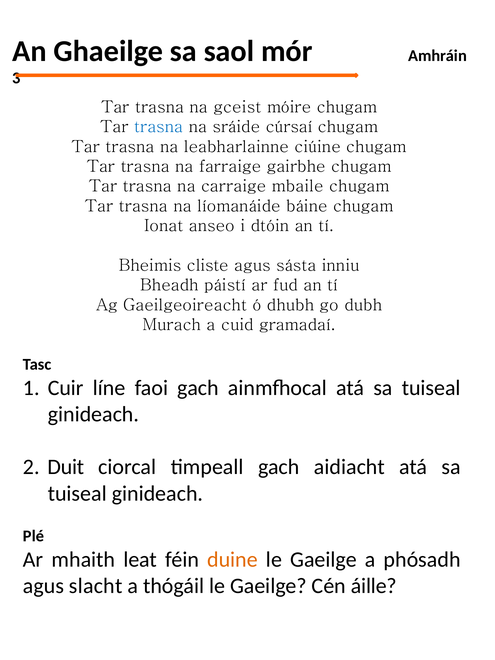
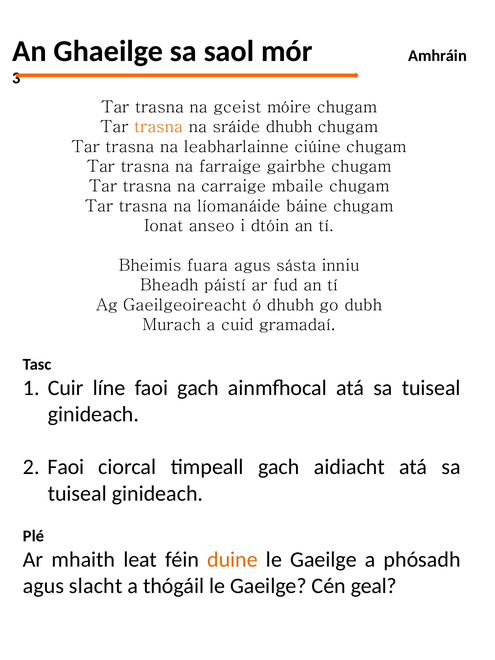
trasna colour: blue -> orange (159, 127)
sráide cúrsaí: cúrsaí -> dhubh (289, 127)
cliste: cliste -> fuara (208, 265)
Duit: Duit -> Faoi (66, 467)
áille: áille -> geal (374, 586)
